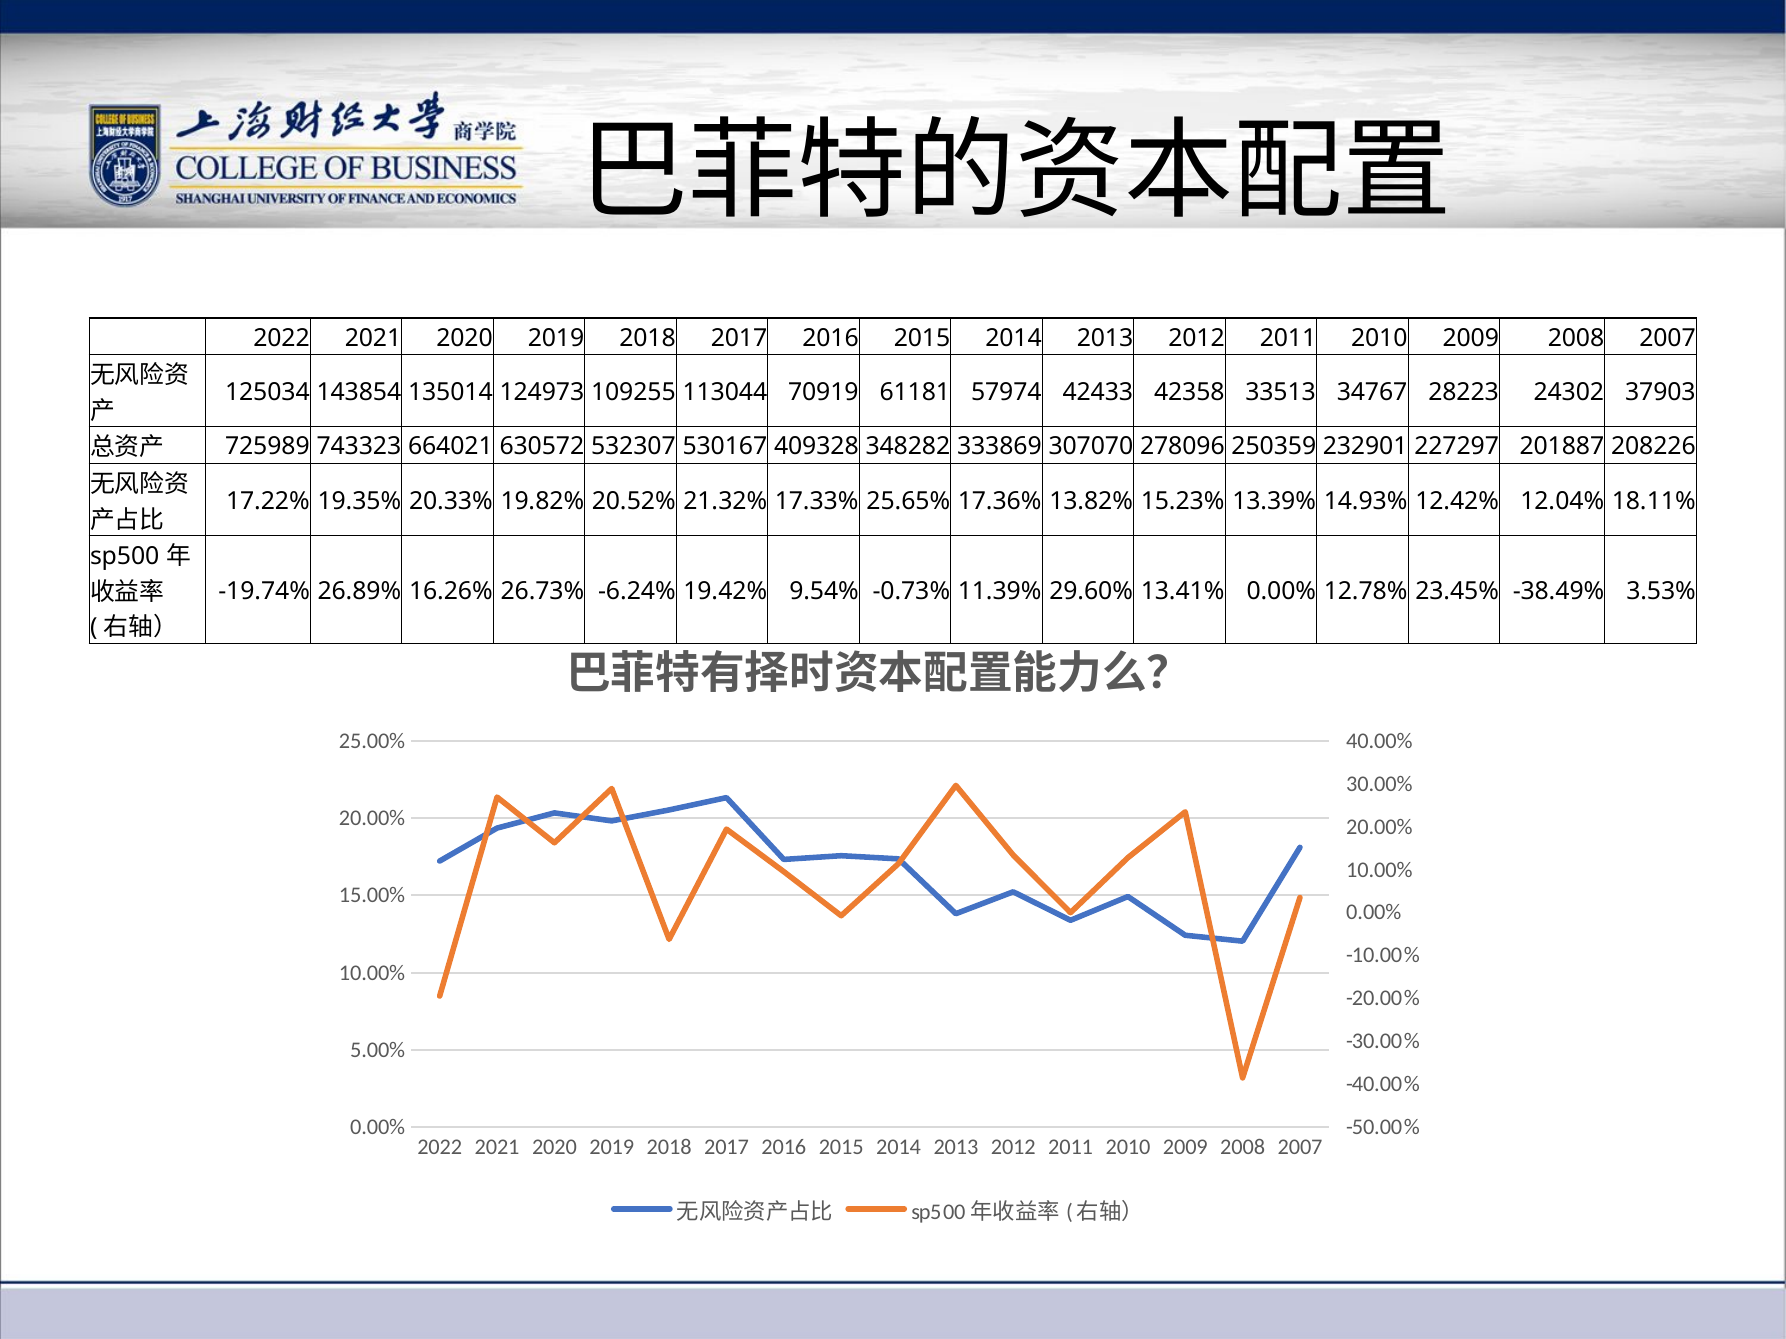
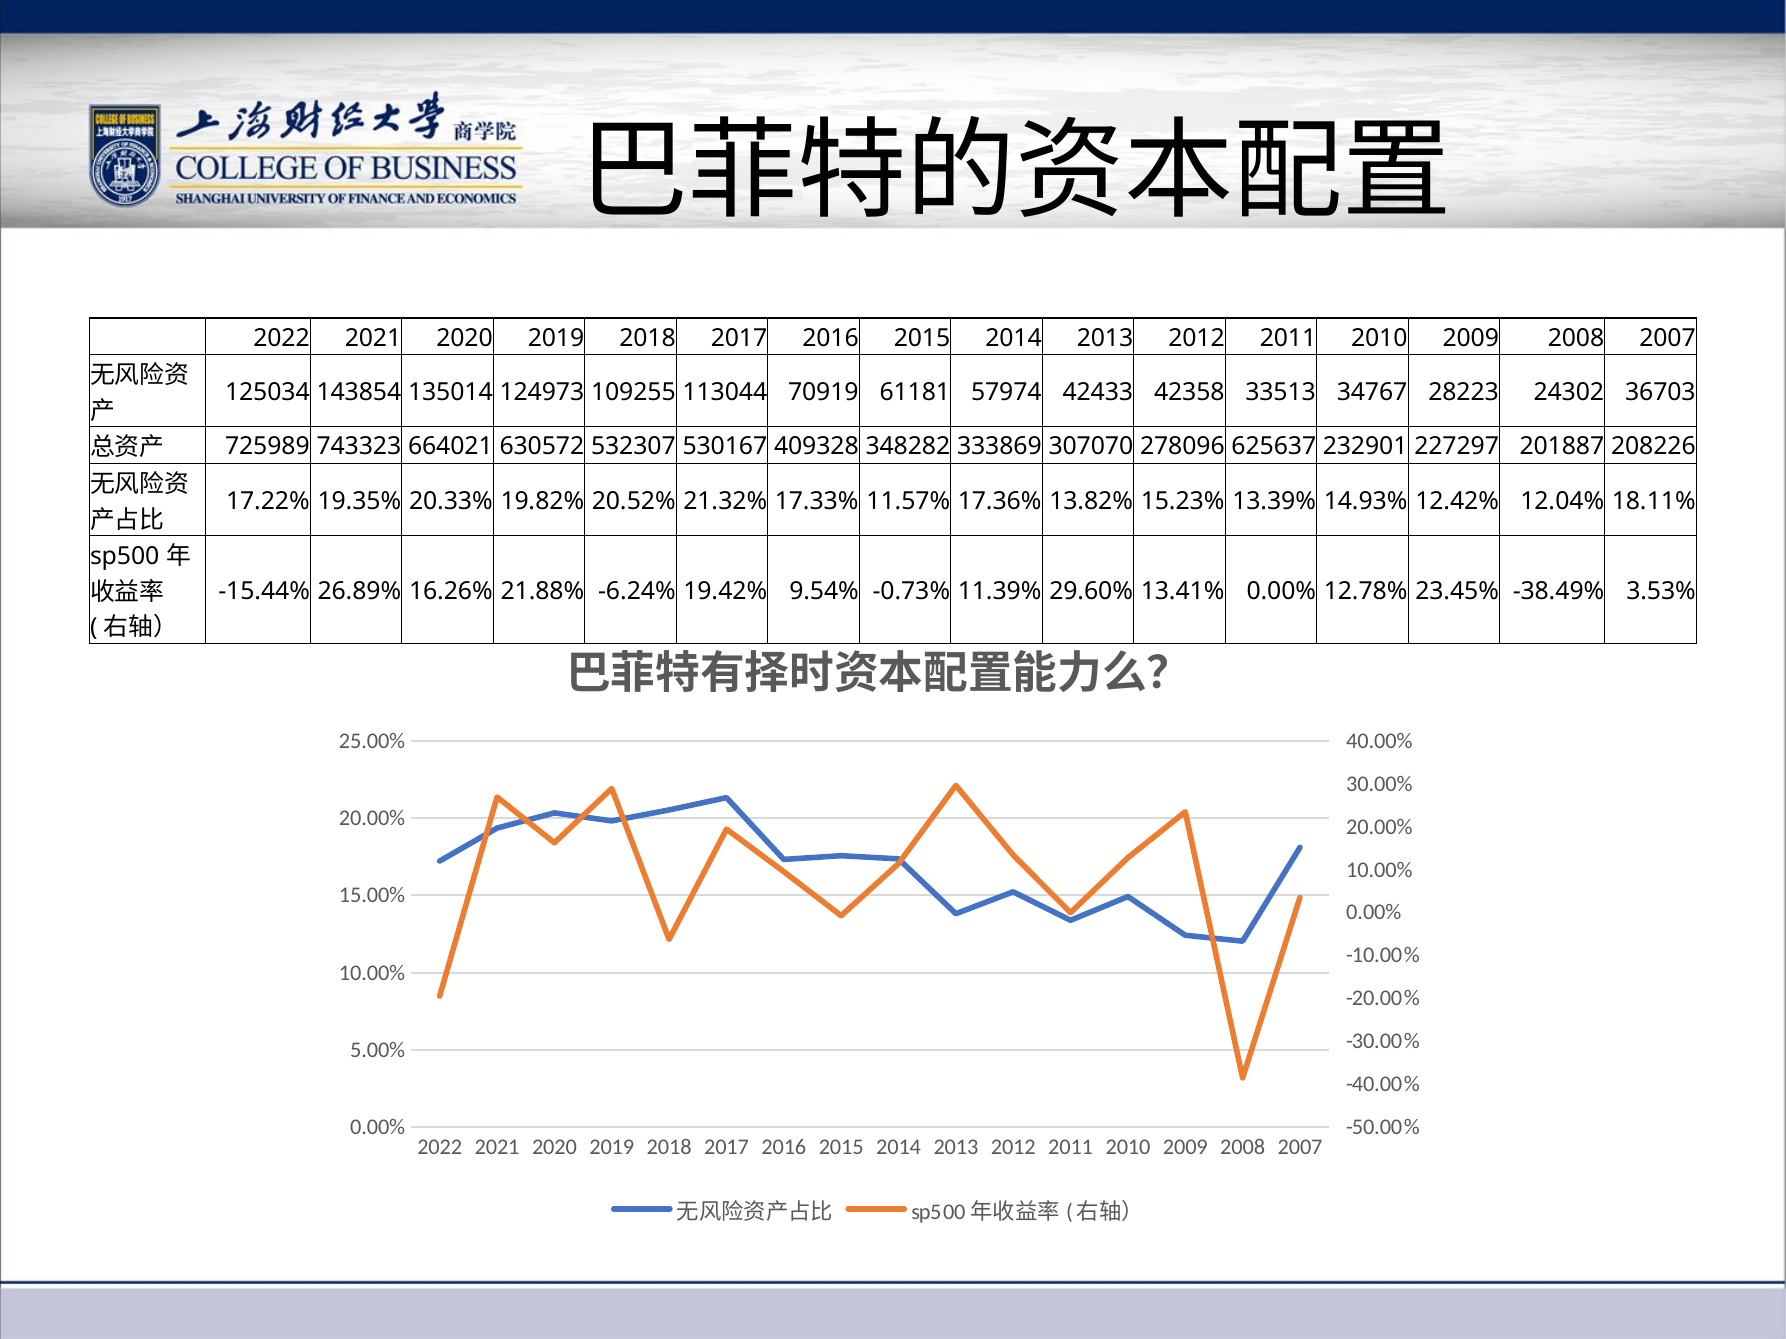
37903: 37903 -> 36703 (1660, 393)
250359: 250359 -> 625637 (1274, 447)
25.65%: 25.65% -> 11.57% (908, 501)
-19.74%: -19.74% -> -15.44% (264, 591)
26.73%: 26.73% -> 21.88% (542, 591)
